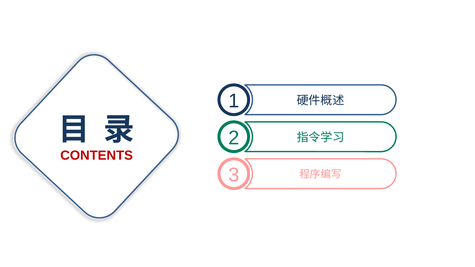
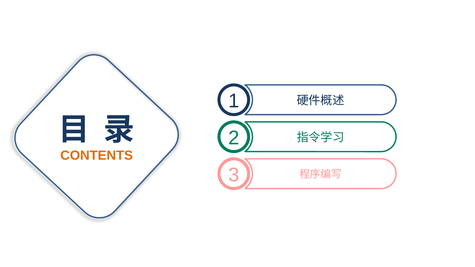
CONTENTS colour: red -> orange (97, 156)
